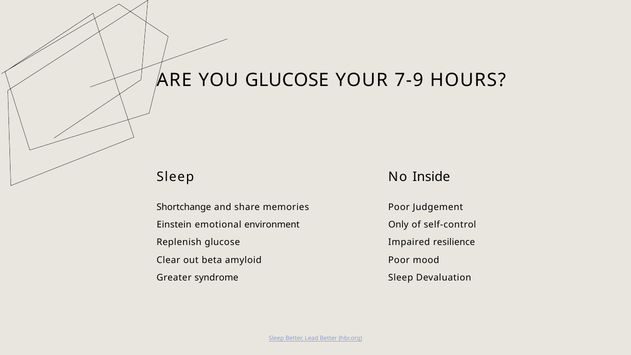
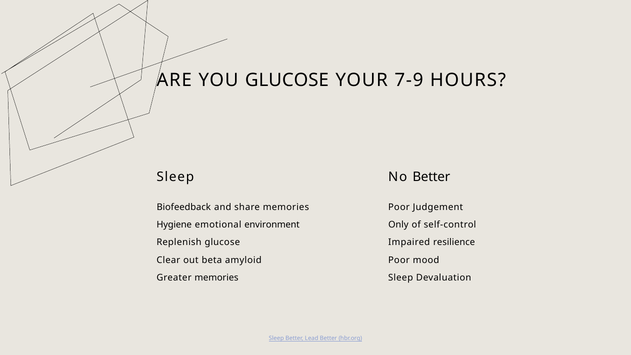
No Inside: Inside -> Better (431, 177)
Shortchange: Shortchange -> Biofeedback (184, 207)
Einstein: Einstein -> Hygiene (174, 225)
Greater syndrome: syndrome -> memories (217, 278)
